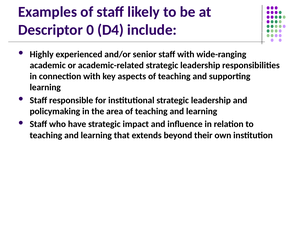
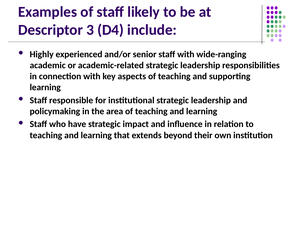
0: 0 -> 3 (90, 30)
